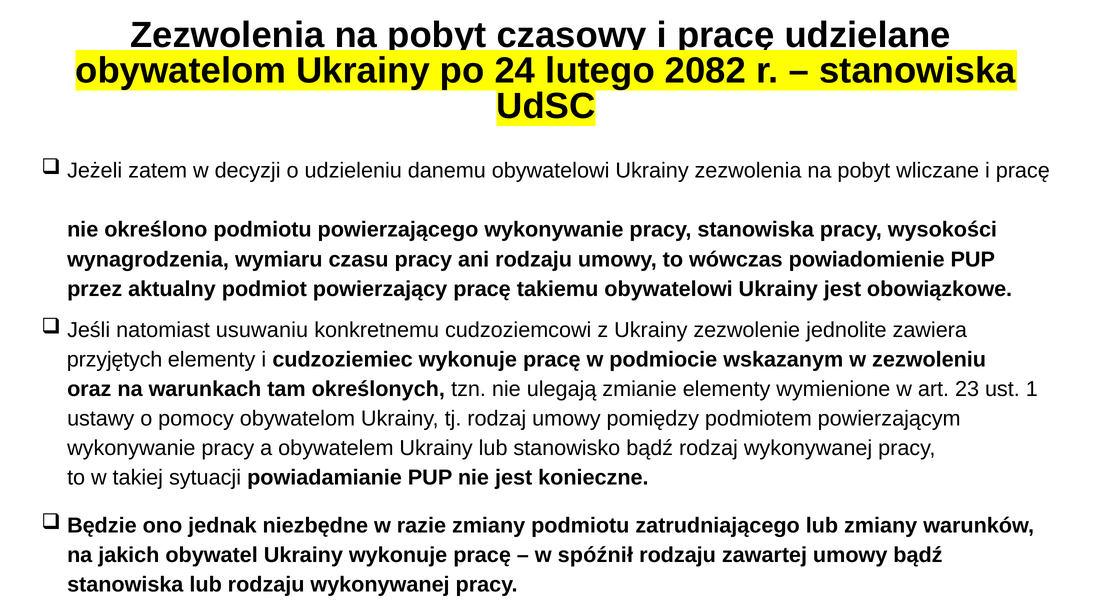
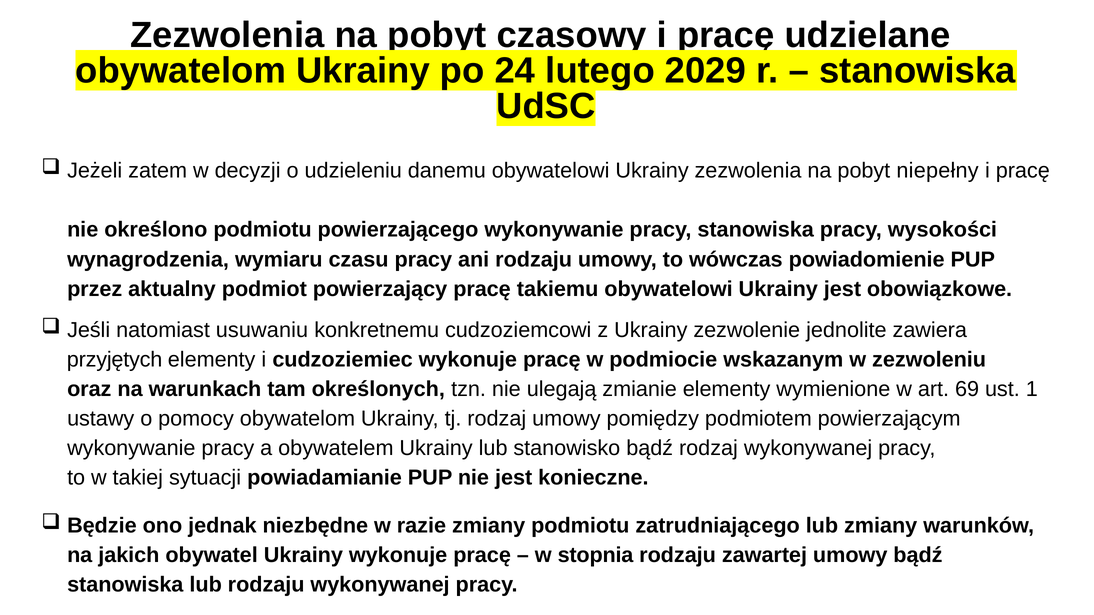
2082: 2082 -> 2029 (705, 71)
wliczane: wliczane -> niepełny (938, 171)
23: 23 -> 69 (967, 389)
spóźnił: spóźnił -> stopnia (595, 555)
